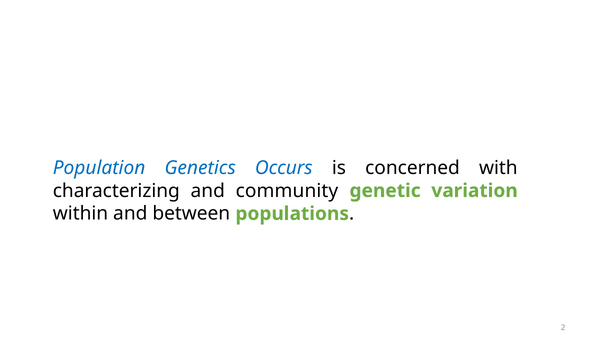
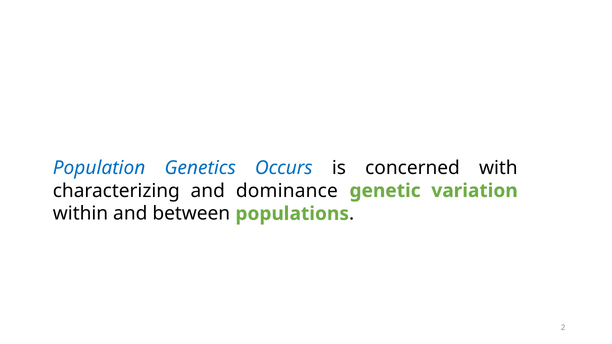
community: community -> dominance (287, 191)
